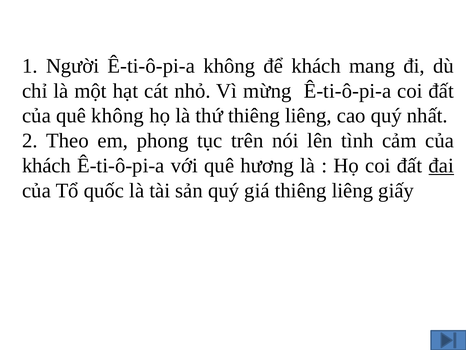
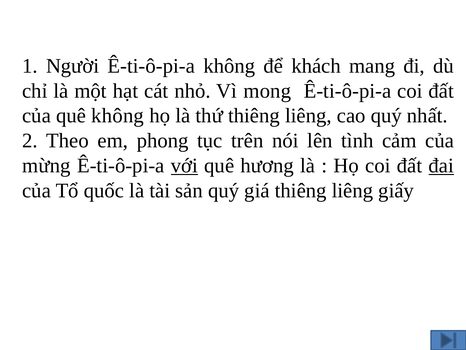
mừng: mừng -> mong (267, 91)
khách: khách -> mừng (46, 165)
với underline: none -> present (184, 165)
